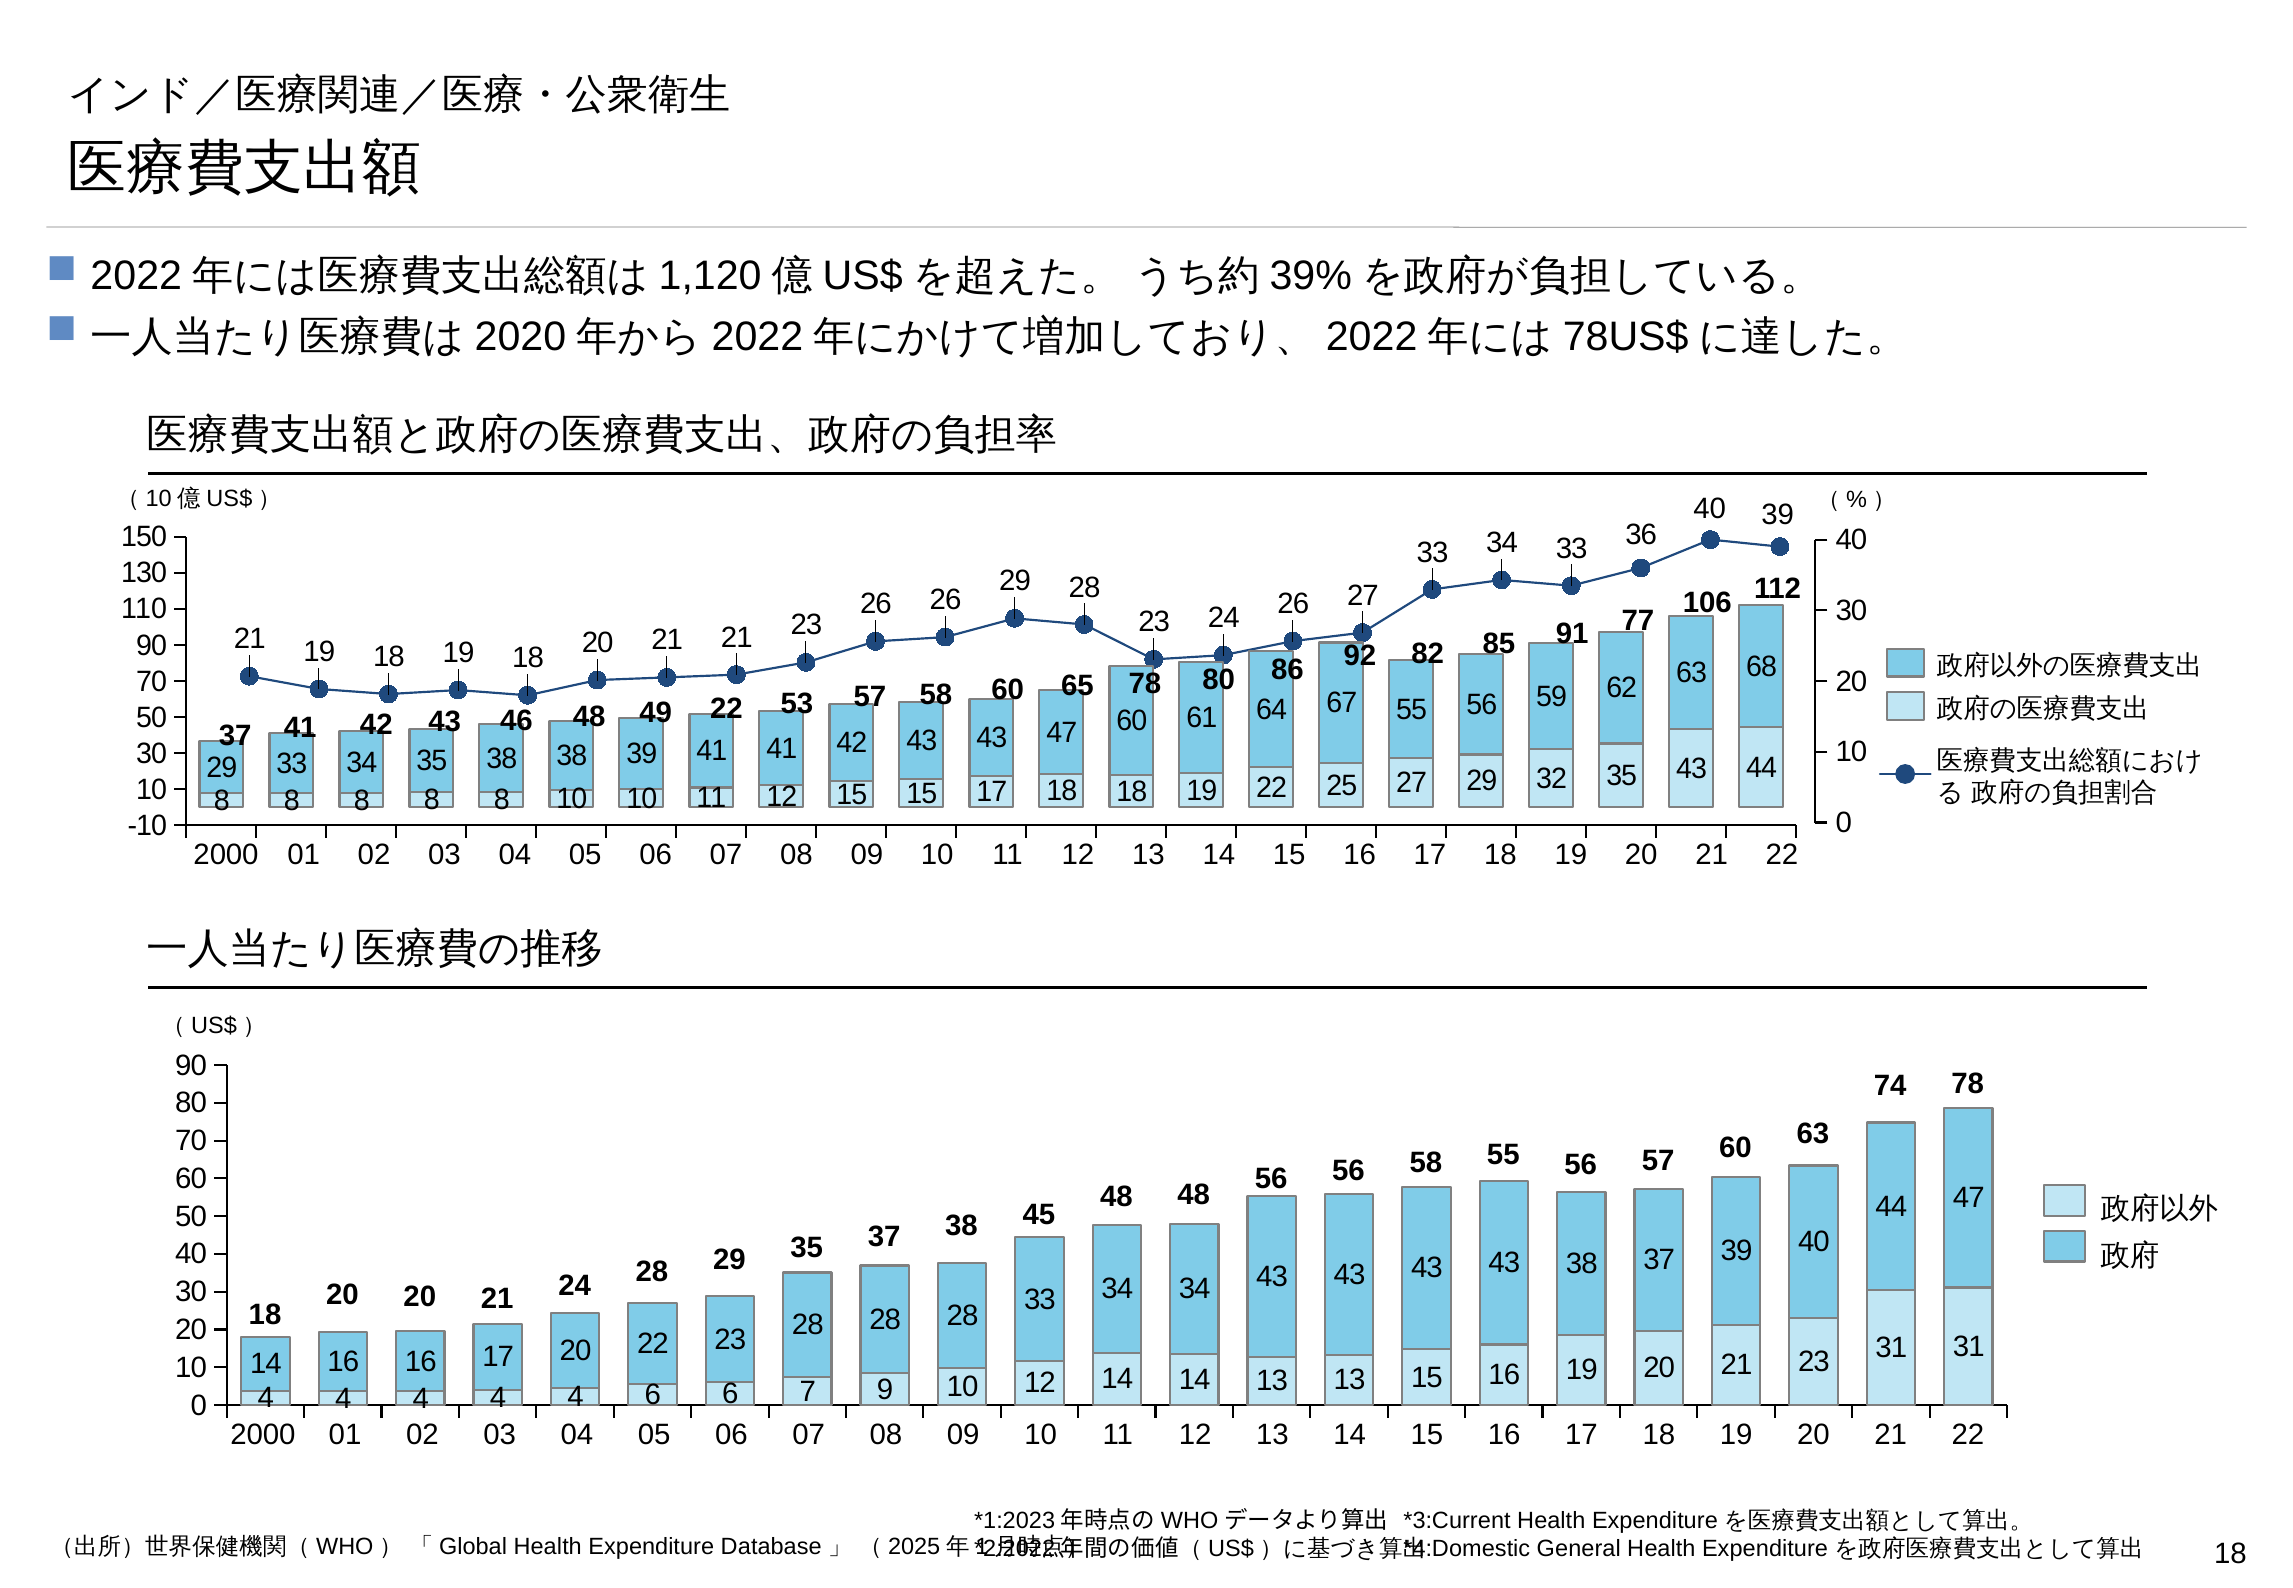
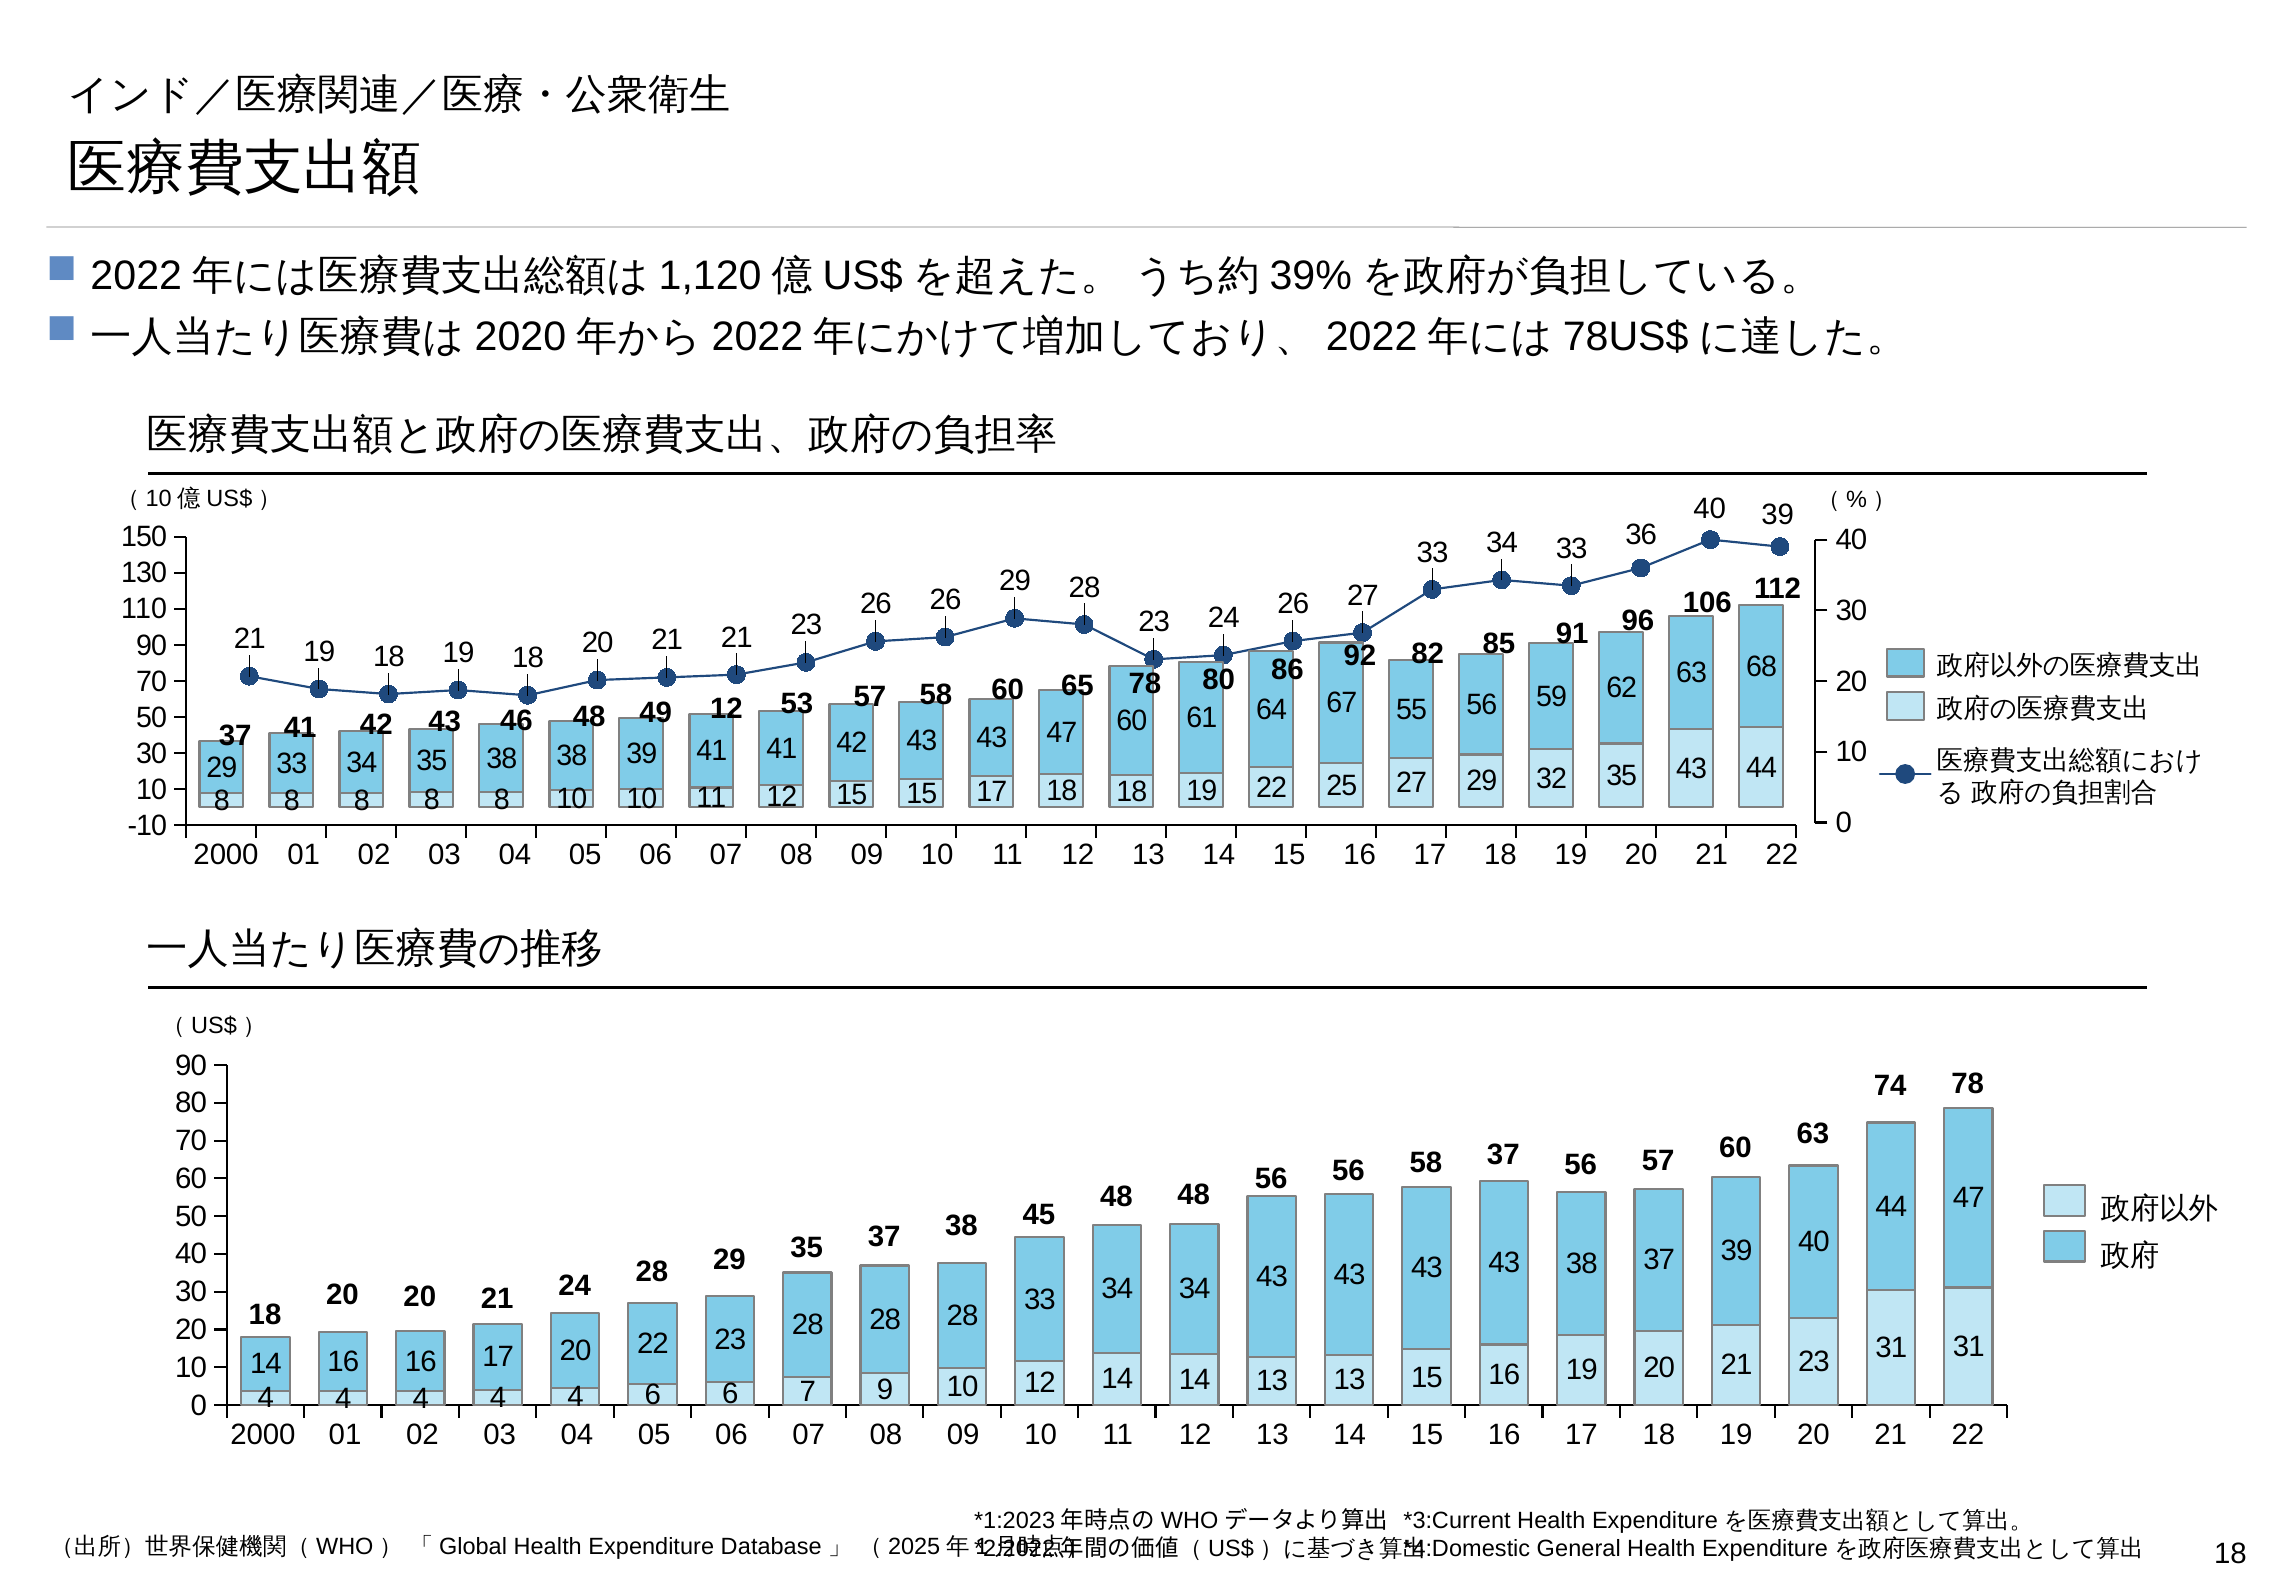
49 22: 22 -> 12 (726, 709)
77: 77 -> 96 (1638, 621)
58 55: 55 -> 37 (1503, 1155)
